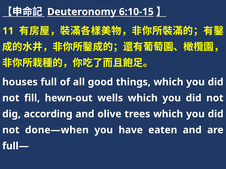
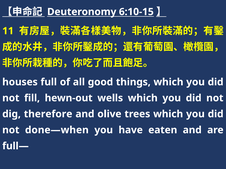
according: according -> therefore (48, 114)
